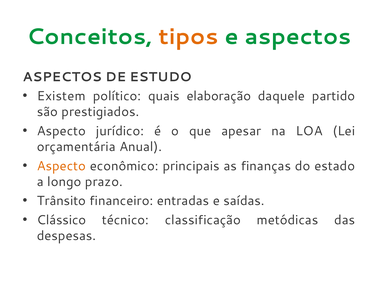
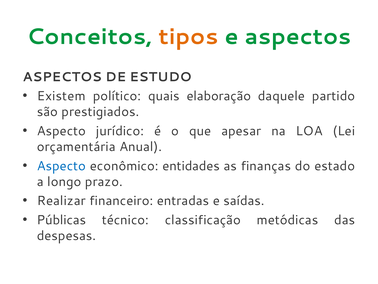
Aspecto colour: orange -> blue (61, 166)
principais: principais -> entidades (191, 166)
Trânsito: Trânsito -> Realizar (61, 201)
Clássico: Clássico -> Públicas (61, 220)
